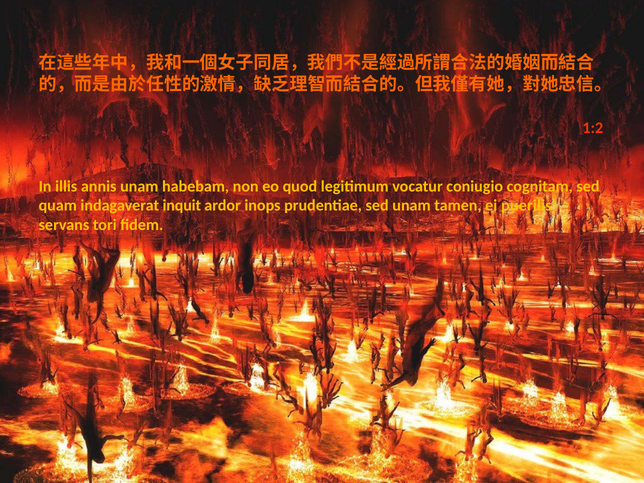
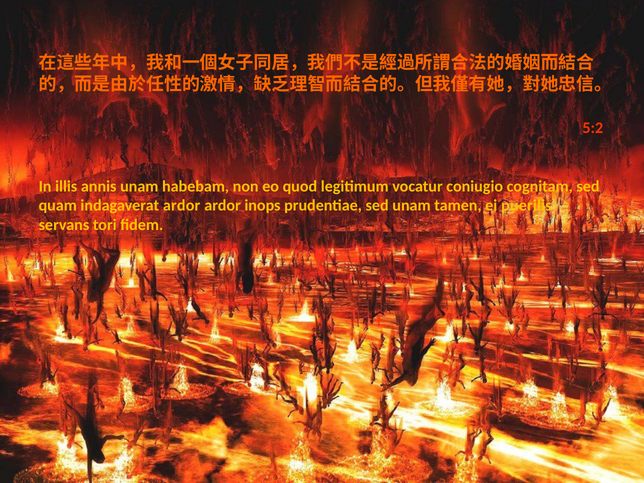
1:2: 1:2 -> 5:2 (593, 128)
indagaverat inquit: inquit -> ardor (182, 206)
